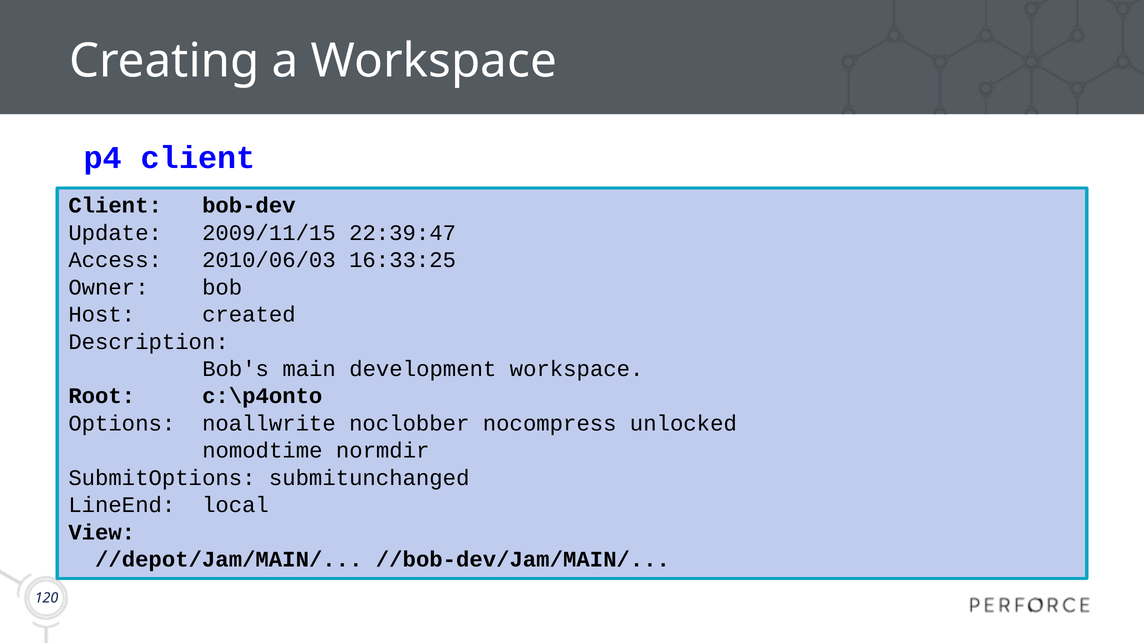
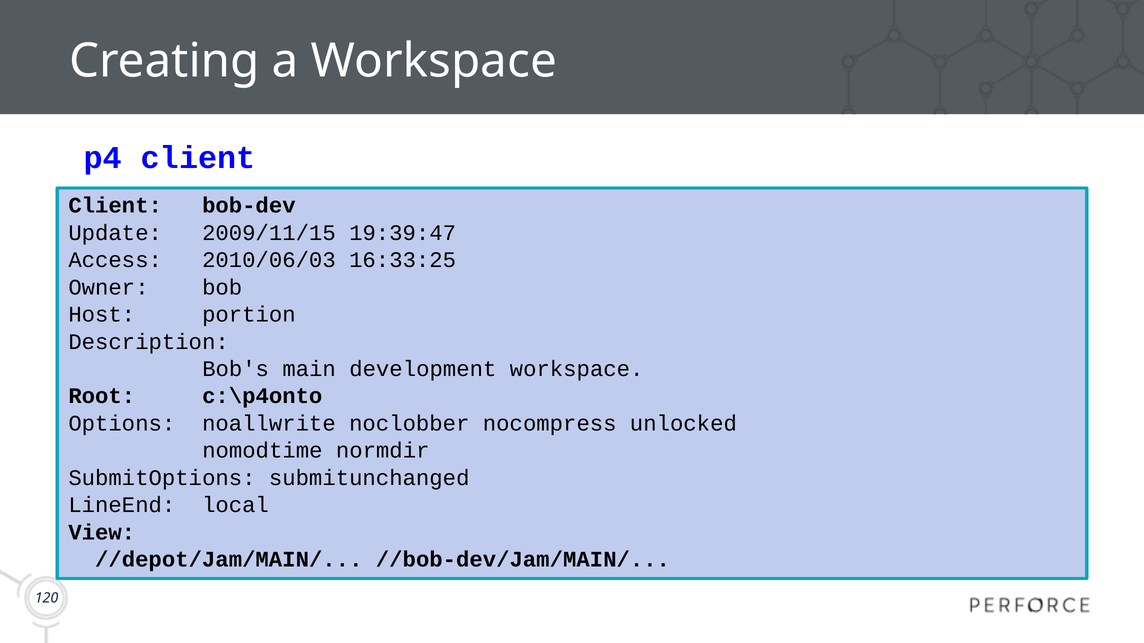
22:39:47: 22:39:47 -> 19:39:47 (403, 233)
created: created -> portion (249, 315)
